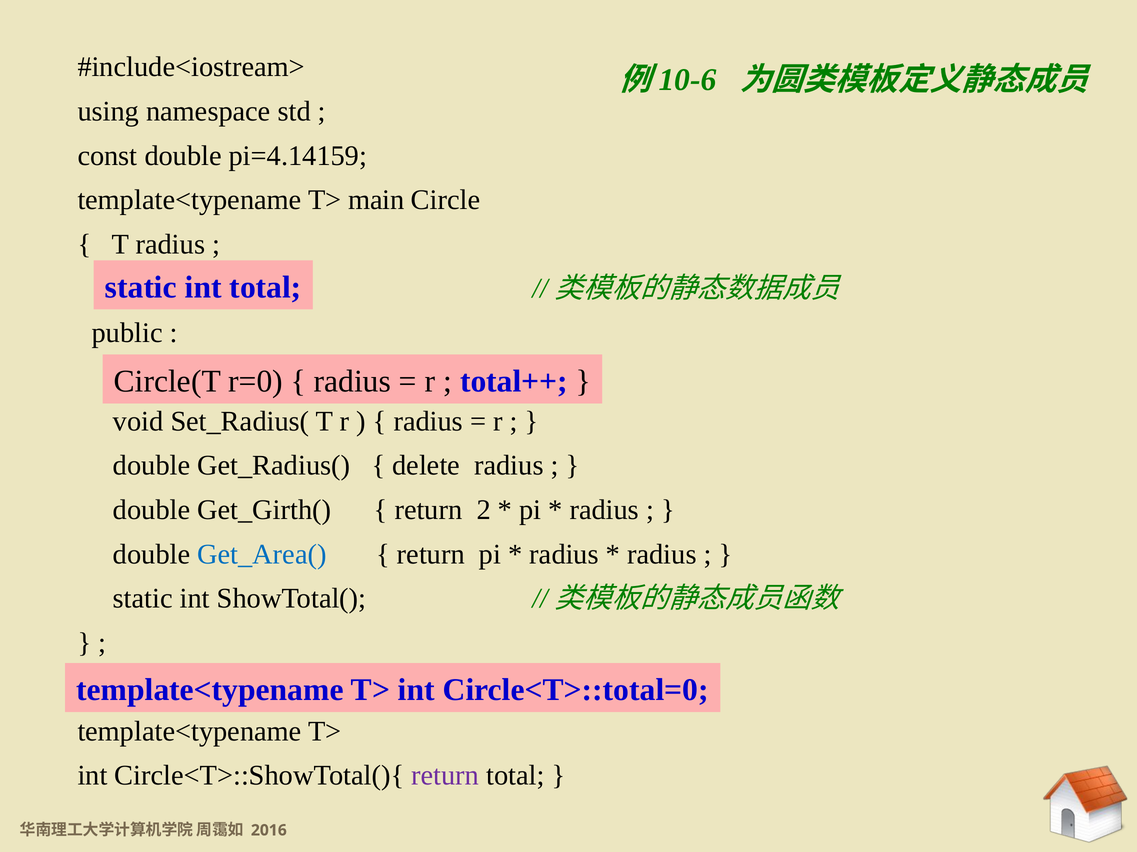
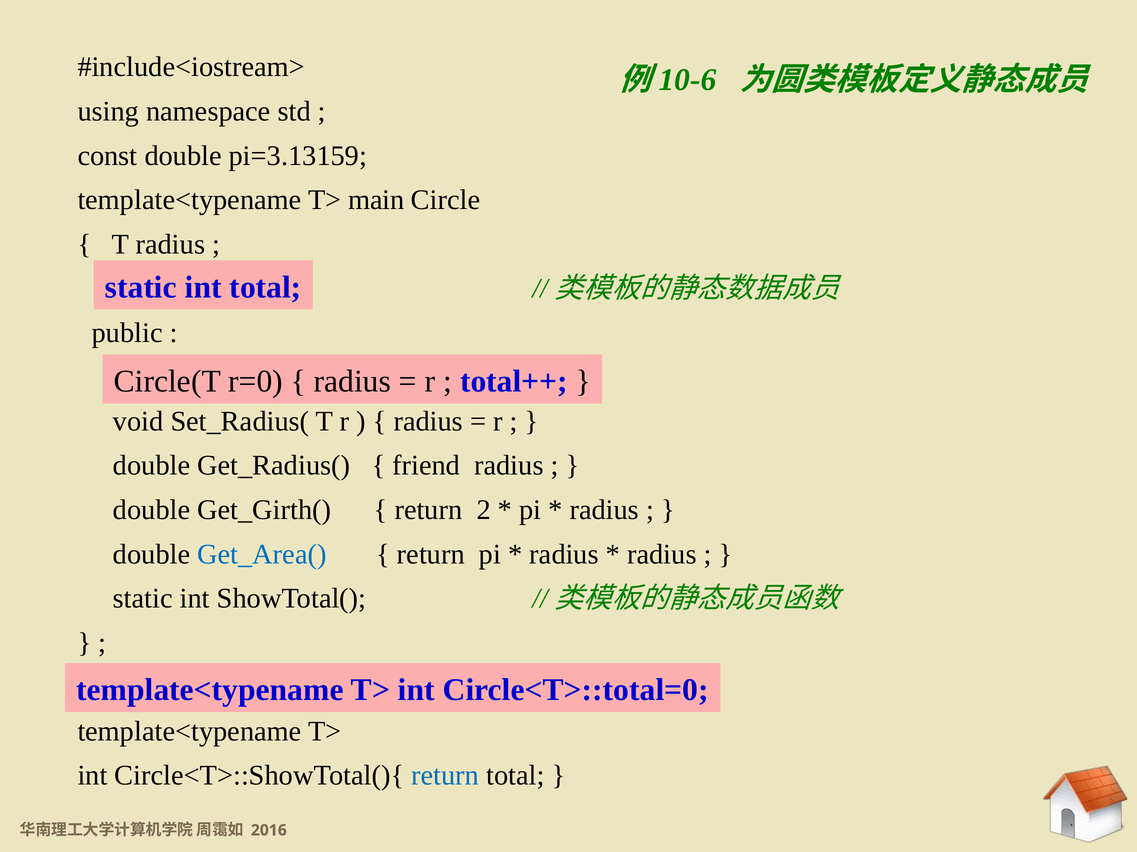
pi=4.14159: pi=4.14159 -> pi=3.13159 (298, 156)
delete: delete -> friend (426, 466)
return colour: purple -> blue (445, 776)
